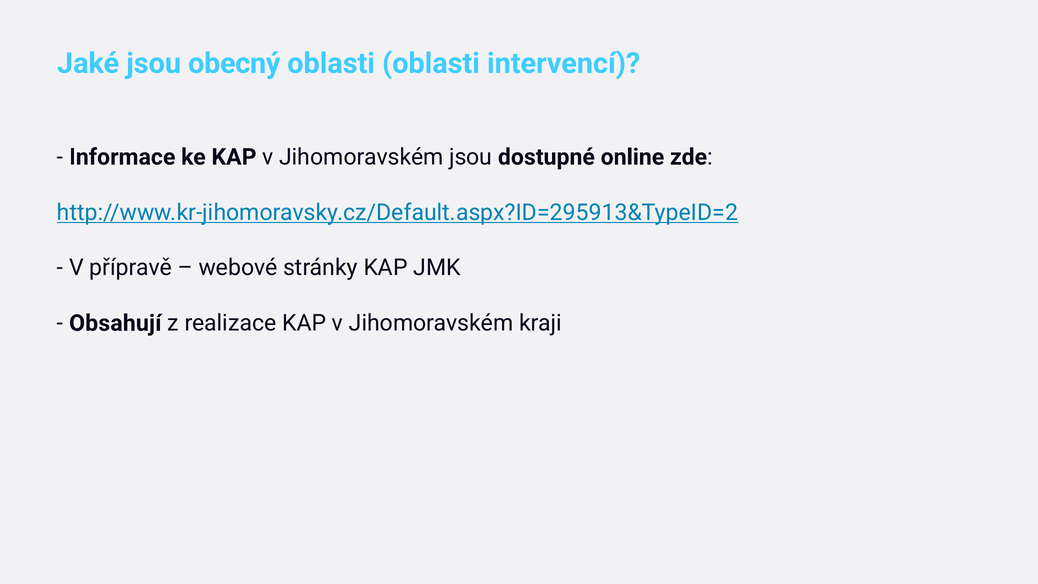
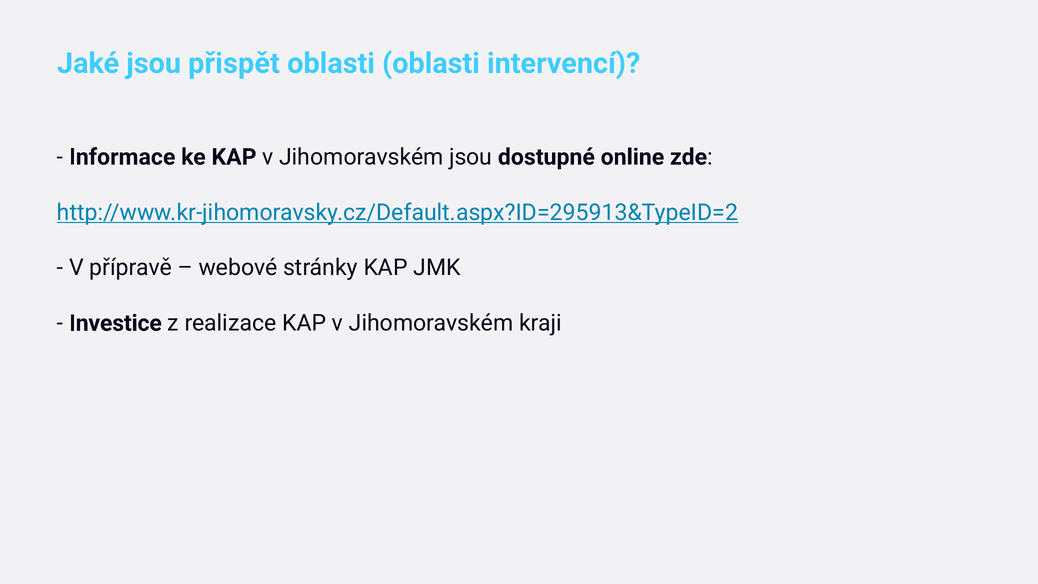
obecný: obecný -> přispět (234, 63)
Obsahují: Obsahují -> Investice (115, 323)
